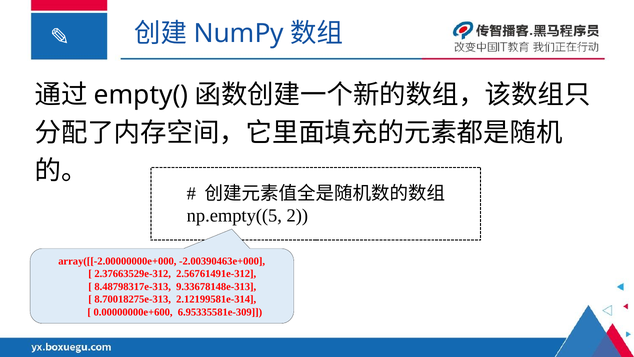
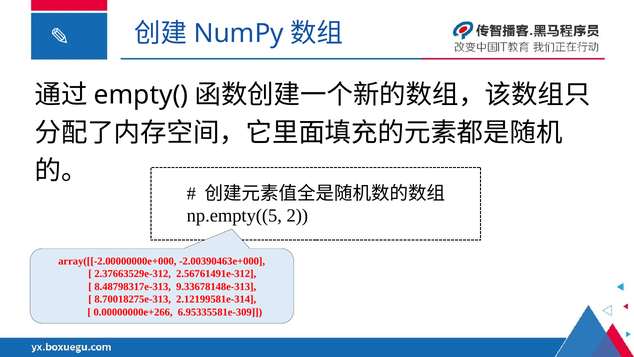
0.00000000e+600: 0.00000000e+600 -> 0.00000000e+266 (133, 312)
